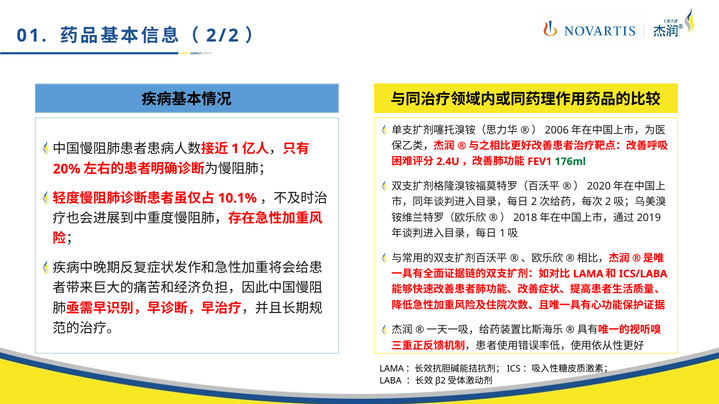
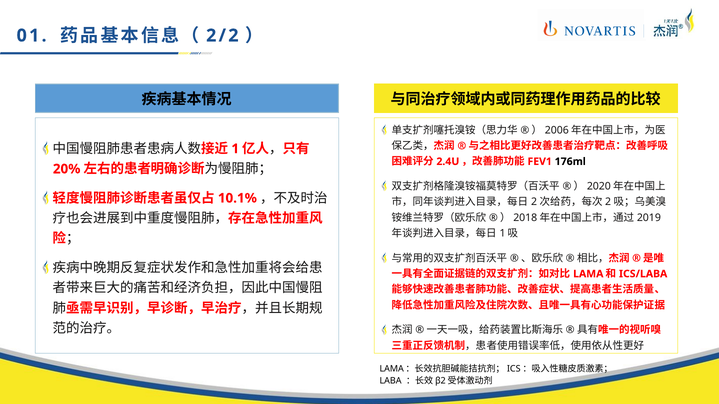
176ml colour: green -> black (570, 162)
